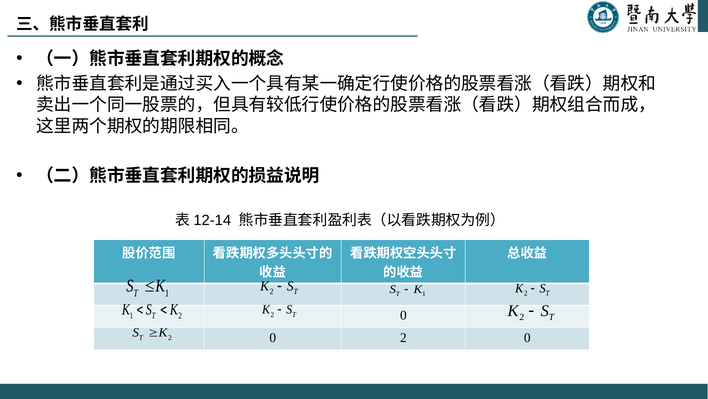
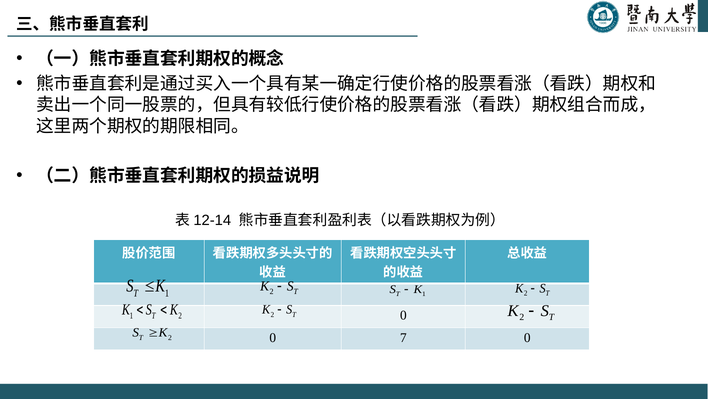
0 2: 2 -> 7 (403, 337)
